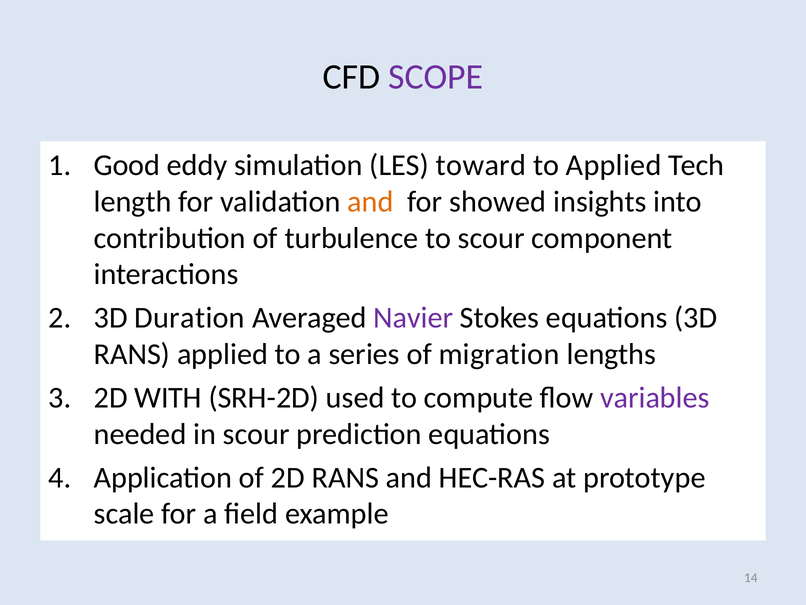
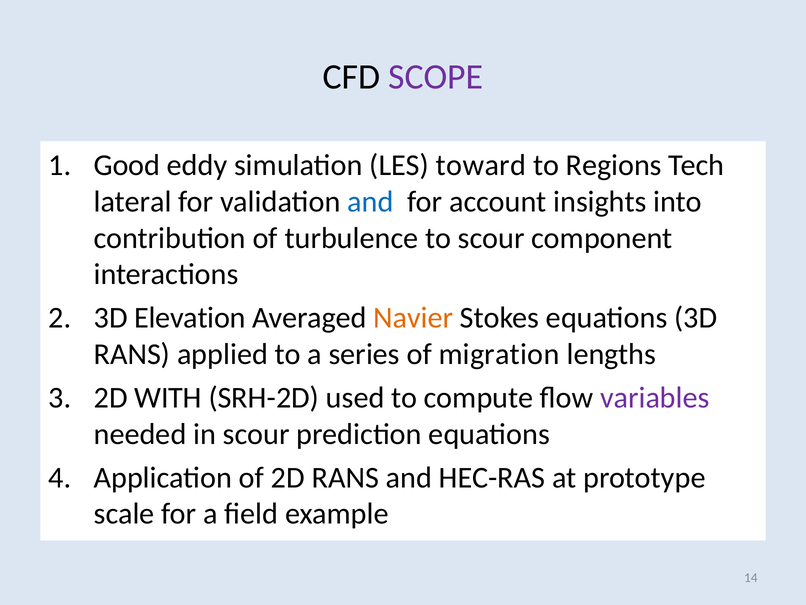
to Applied: Applied -> Regions (614, 165)
length: length -> lateral (133, 202)
and colour: orange -> blue (370, 202)
showed: showed -> account (498, 202)
Duration: Duration -> Elevation (190, 318)
Navier colour: purple -> orange (413, 318)
